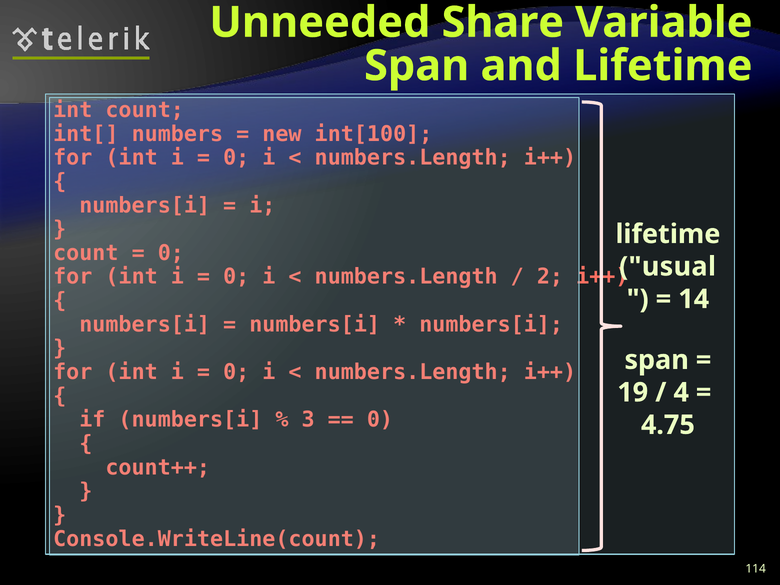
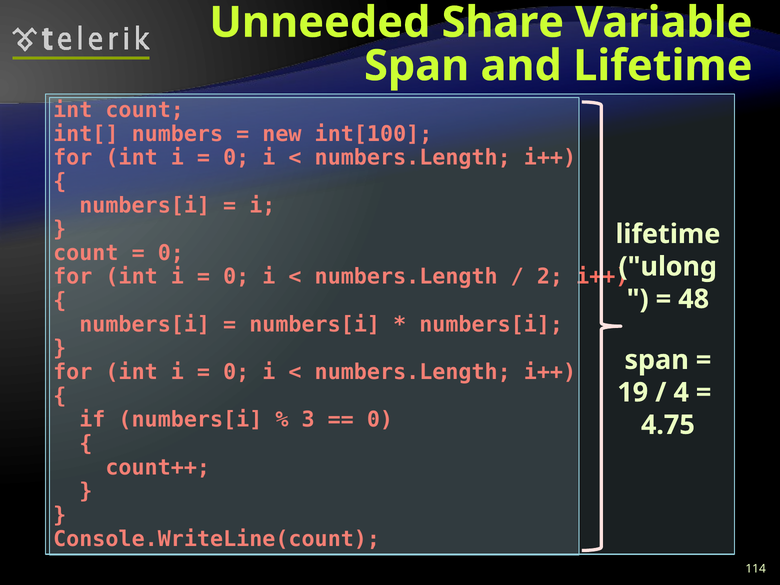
usual: usual -> ulong (668, 267)
14: 14 -> 48 (694, 299)
